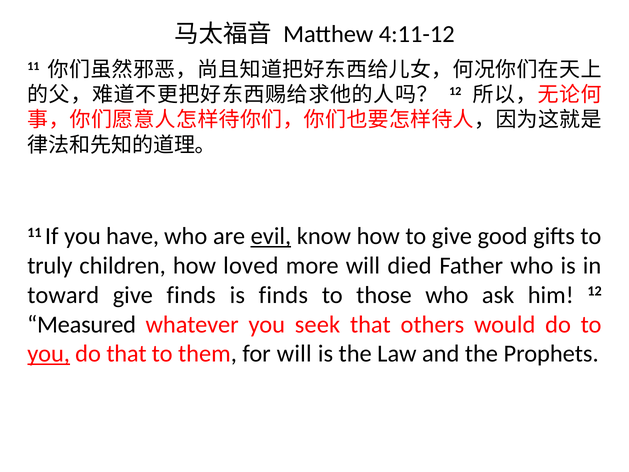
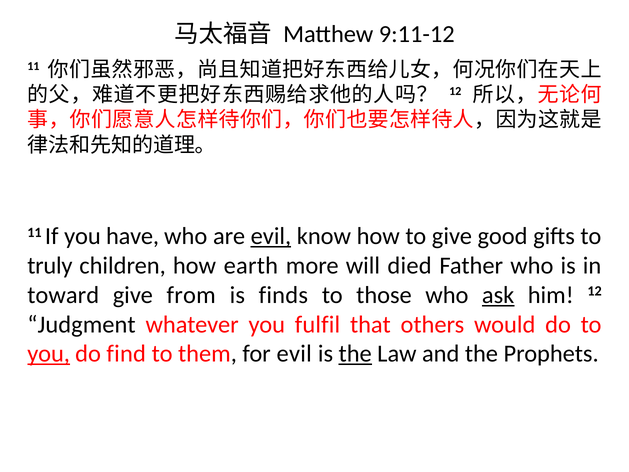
4:11-12: 4:11-12 -> 9:11-12 (417, 34)
loved: loved -> earth (251, 266)
give finds: finds -> from (191, 295)
ask underline: none -> present (498, 295)
Measured: Measured -> Judgment (81, 324)
seek: seek -> fulfil (317, 324)
do that: that -> find (126, 354)
for will: will -> evil (294, 354)
the underline: none -> present (355, 354)
